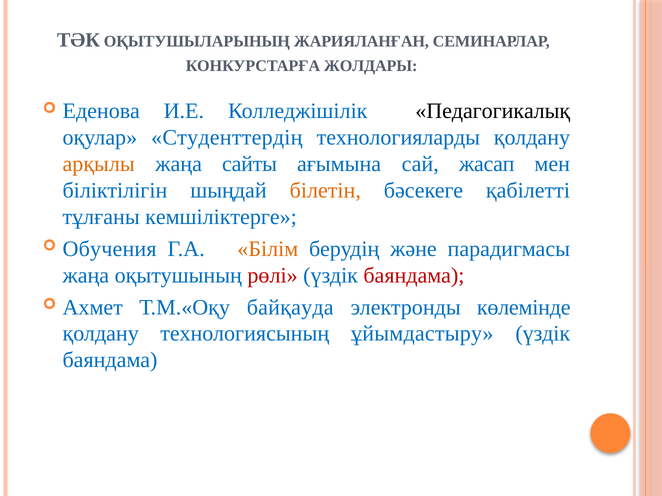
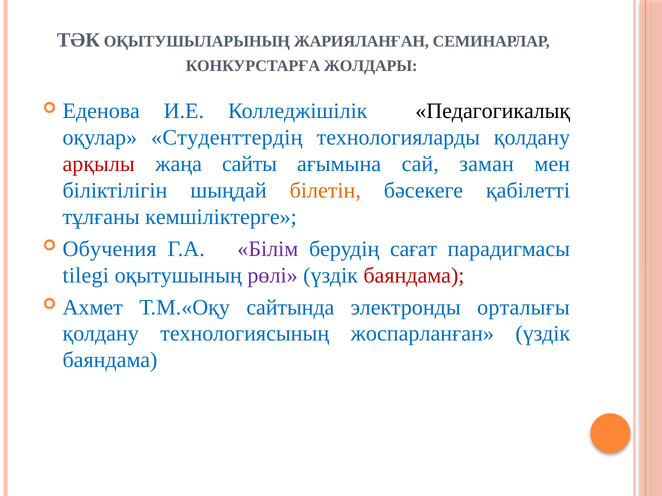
арқылы colour: orange -> red (99, 164)
жасап: жасап -> заман (487, 164)
Білім colour: orange -> purple (268, 249)
және: және -> сағат (414, 249)
жаңа: жаңа -> tilegi (86, 276)
рөлі colour: red -> purple (273, 276)
байқауда: байқауда -> сайтында (290, 308)
көлемінде: көлемінде -> орталығы (523, 308)
ұйымдастыру: ұйымдастыру -> жоспарланған (422, 334)
